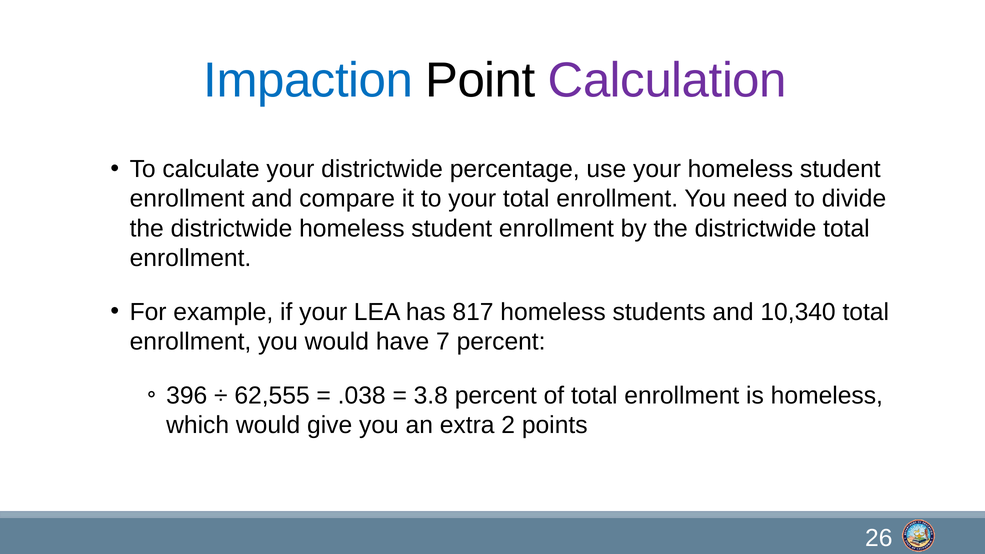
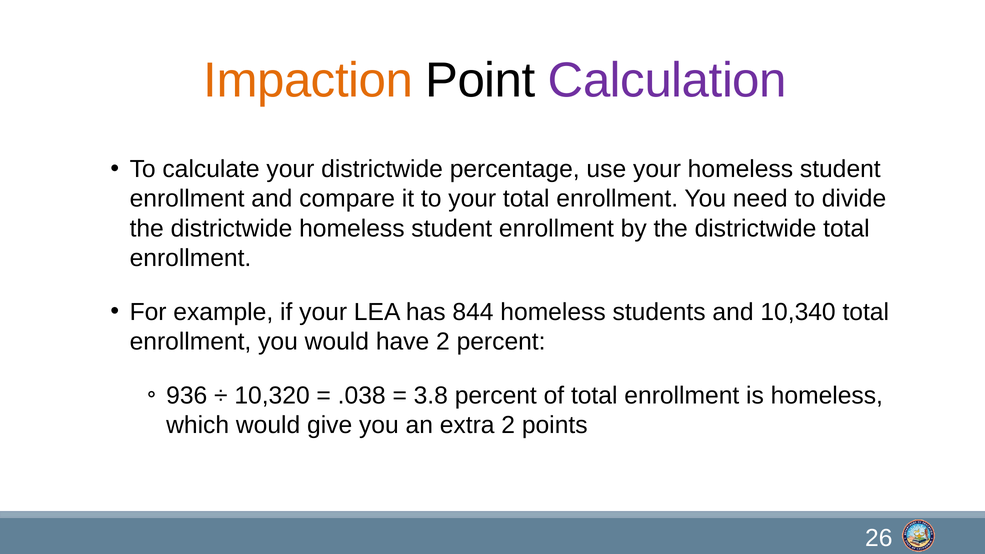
Impaction colour: blue -> orange (308, 81)
817: 817 -> 844 (473, 312)
have 7: 7 -> 2 (443, 342)
396: 396 -> 936 (187, 396)
62,555: 62,555 -> 10,320 (272, 396)
